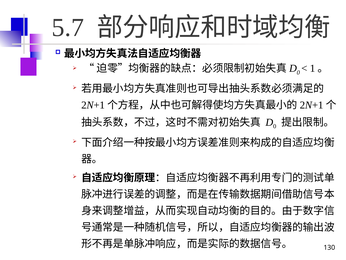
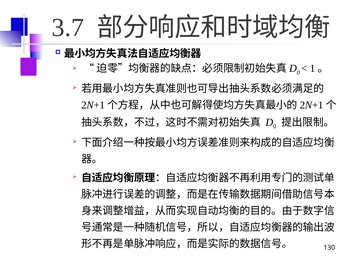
5.7: 5.7 -> 3.7 (68, 27)
